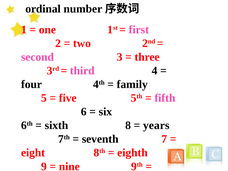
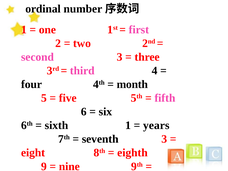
family: family -> month (132, 84)
sixth 8: 8 -> 1 (128, 125)
seventh 7: 7 -> 3 (164, 139)
